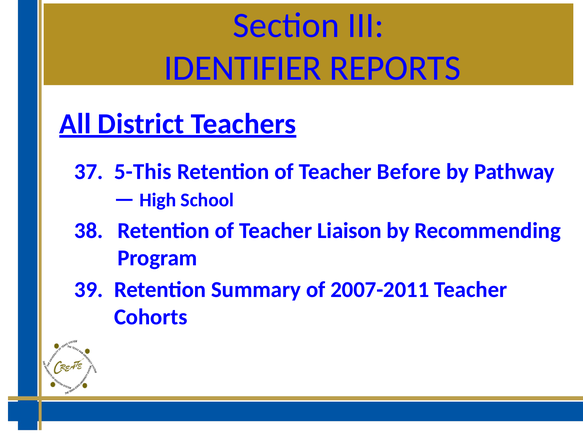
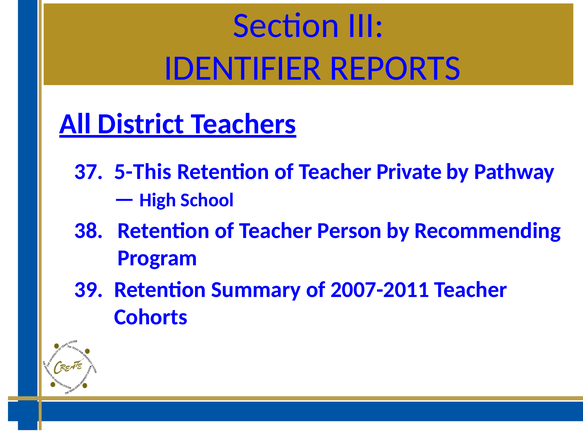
Before: Before -> Private (409, 171)
Liaison: Liaison -> Person (349, 230)
